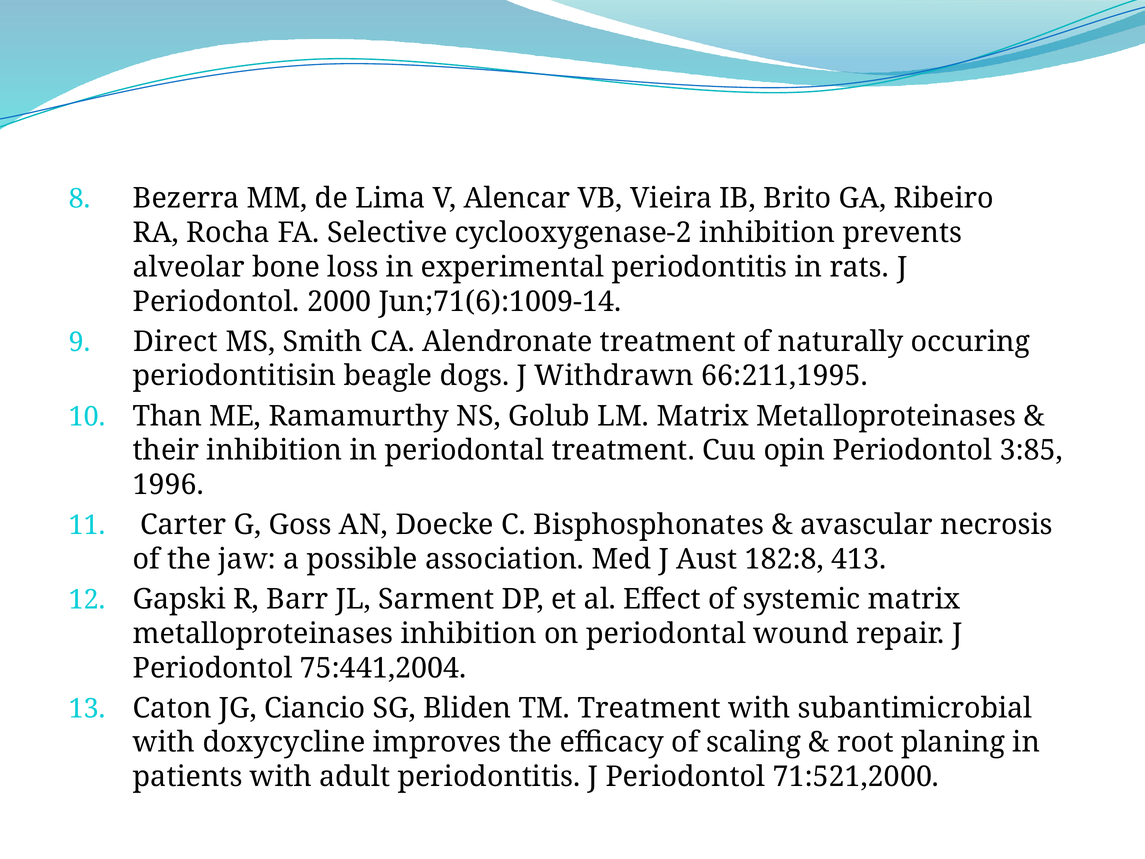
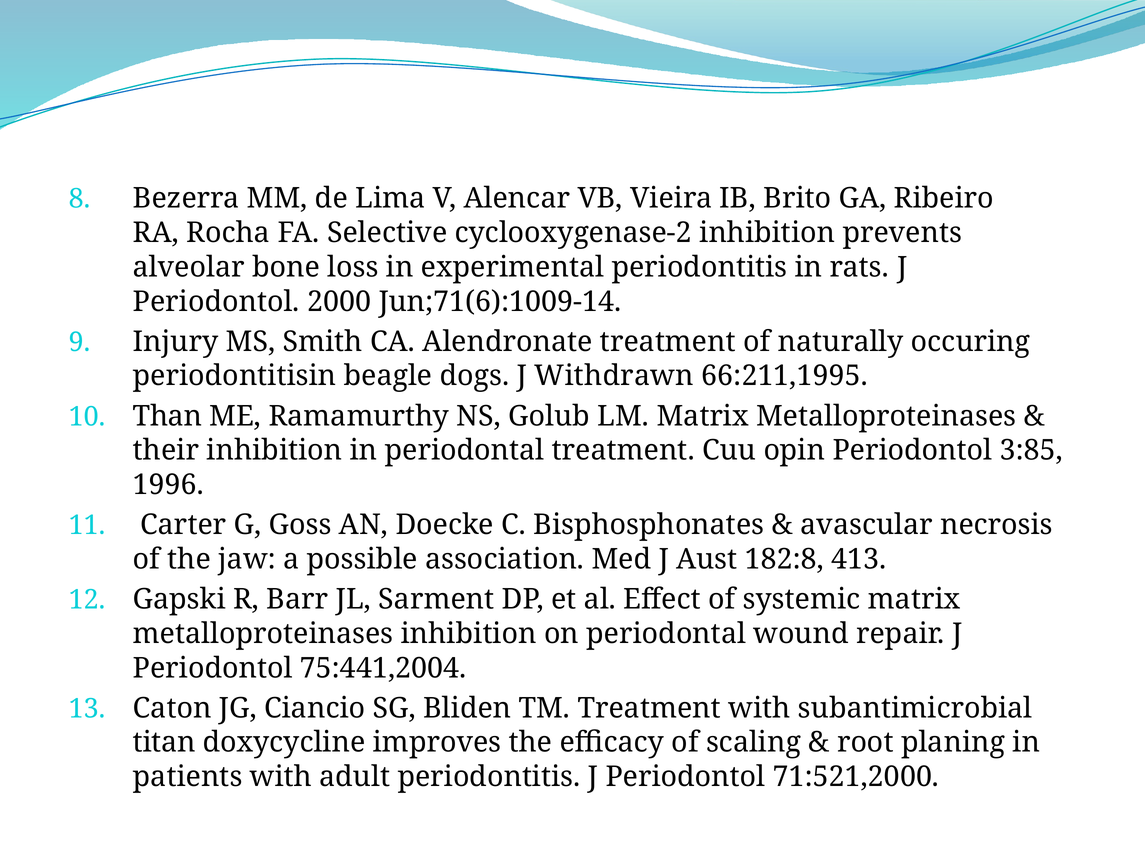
Direct: Direct -> Injury (176, 342)
with: with -> titan (164, 742)
